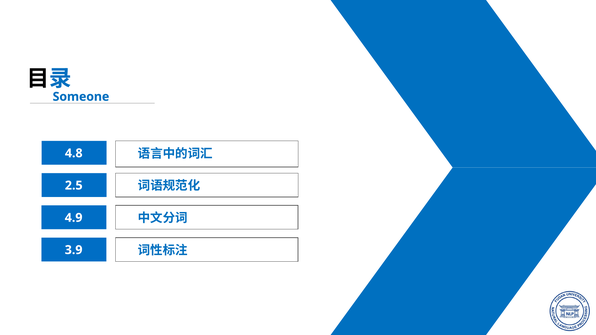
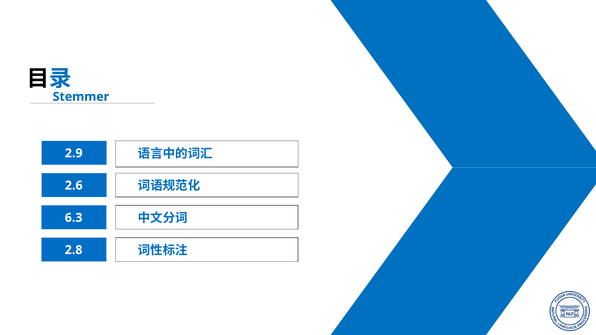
Someone: Someone -> Stemmer (81, 97)
4.8: 4.8 -> 2.9 (74, 153)
2.5: 2.5 -> 2.6 (74, 186)
4.9: 4.9 -> 6.3 (74, 218)
3.9: 3.9 -> 2.8 (74, 250)
